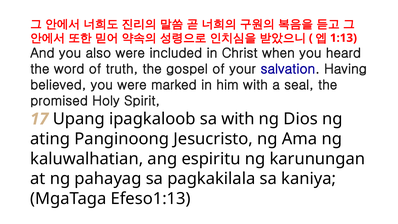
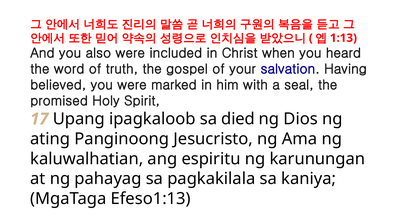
sa with: with -> died (238, 119)
